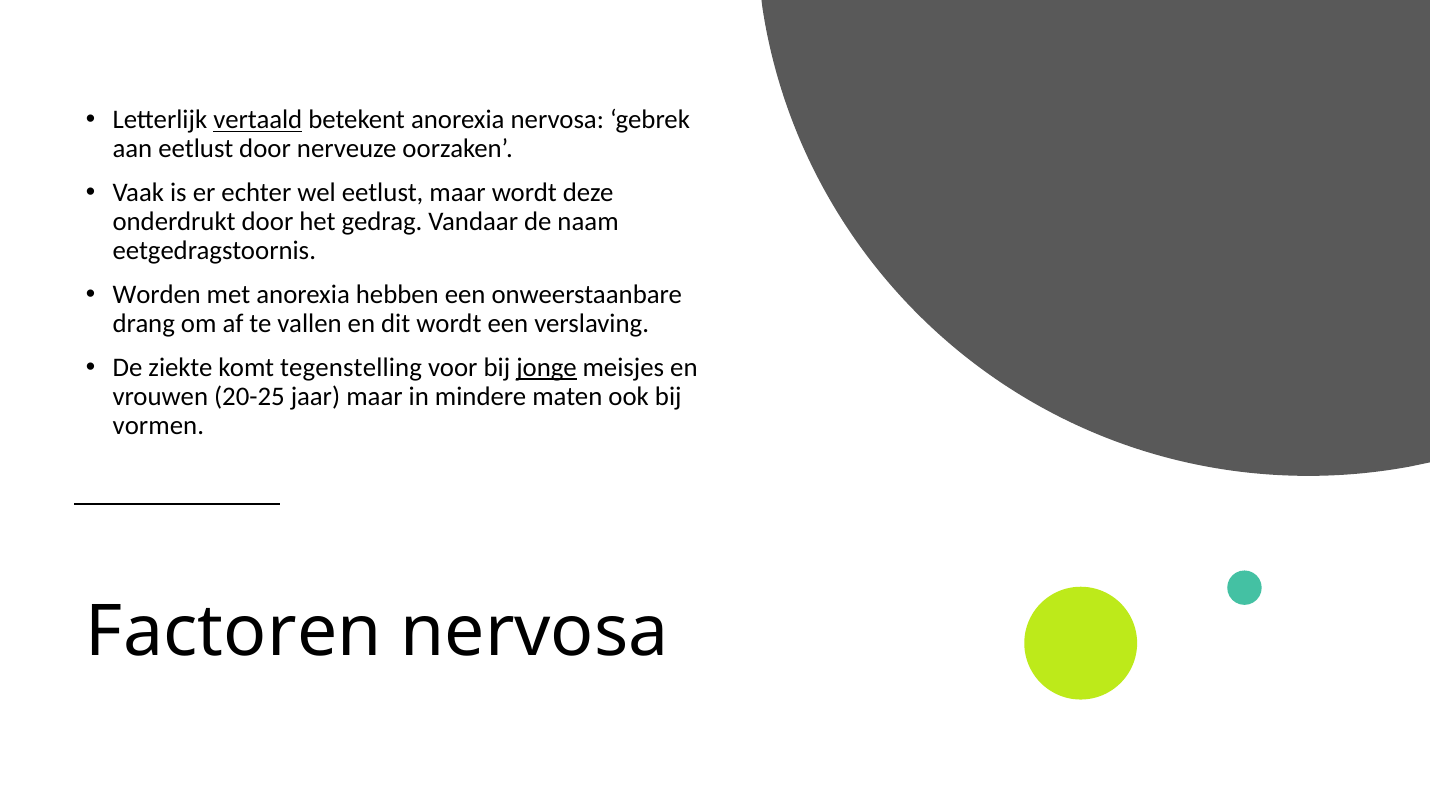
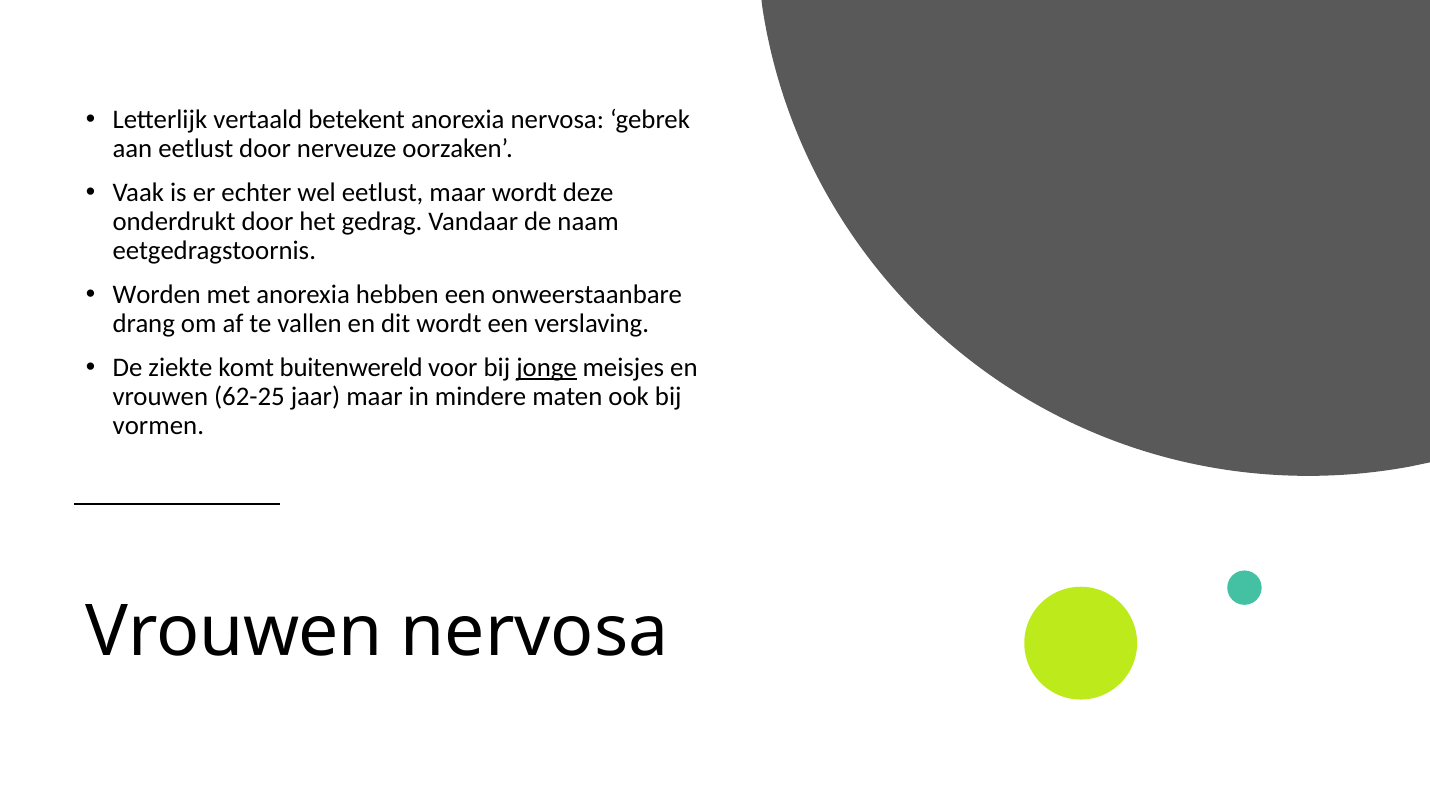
vertaald underline: present -> none (258, 120)
tegenstelling: tegenstelling -> buitenwereld (351, 368)
20-25: 20-25 -> 62-25 (249, 397)
Factoren: Factoren -> Vrouwen (234, 632)
